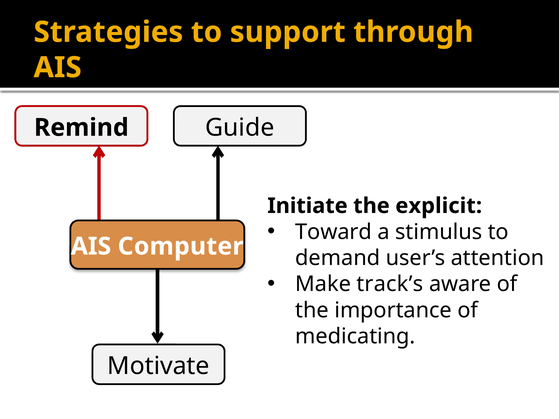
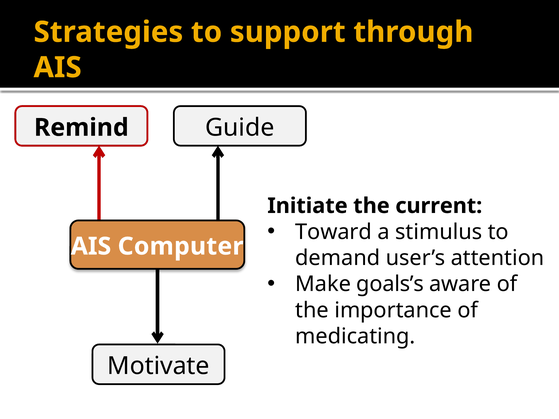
explicit: explicit -> current (439, 206)
track’s: track’s -> goals’s (390, 284)
